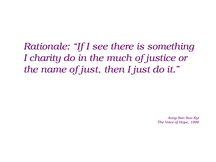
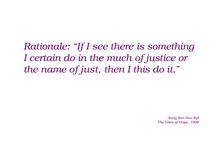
charity: charity -> certain (45, 58)
I just: just -> this (142, 69)
